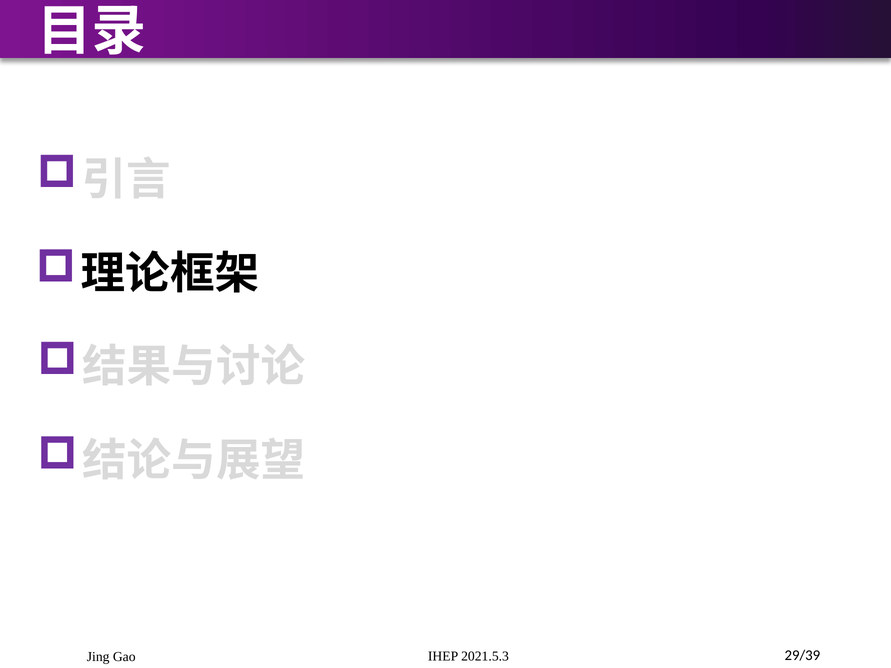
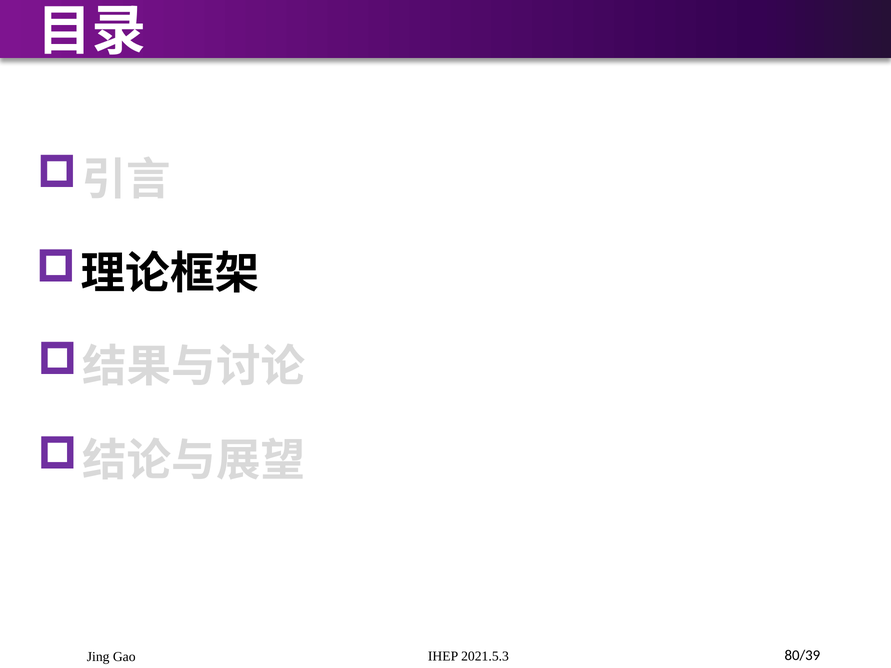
29/39: 29/39 -> 80/39 (802, 656)
